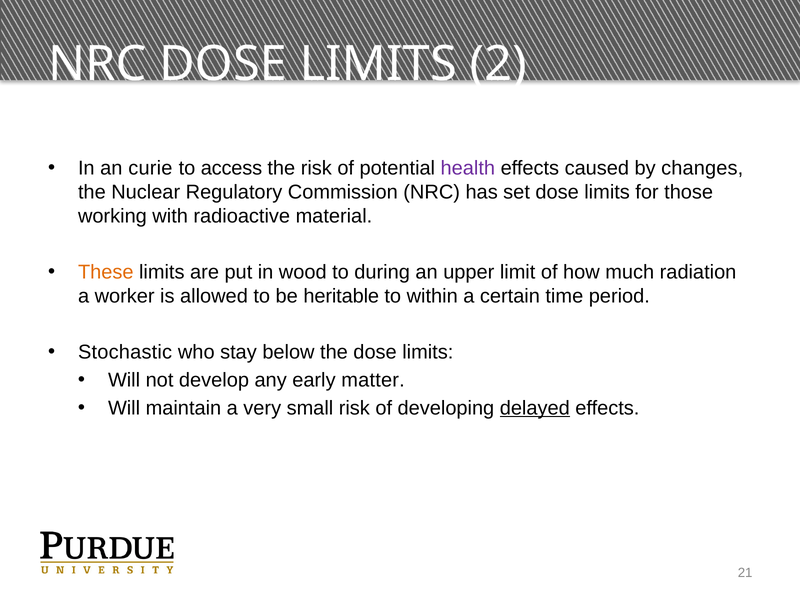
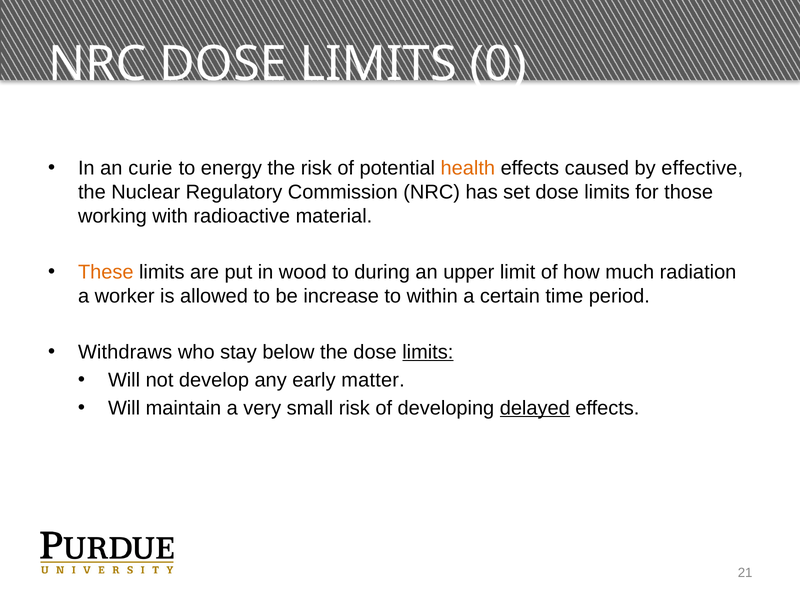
2: 2 -> 0 (498, 64)
access: access -> energy (231, 168)
health colour: purple -> orange (468, 168)
changes: changes -> effective (702, 168)
heritable: heritable -> increase (341, 296)
Stochastic: Stochastic -> Withdraws (125, 352)
limits underline: none -> present (428, 352)
